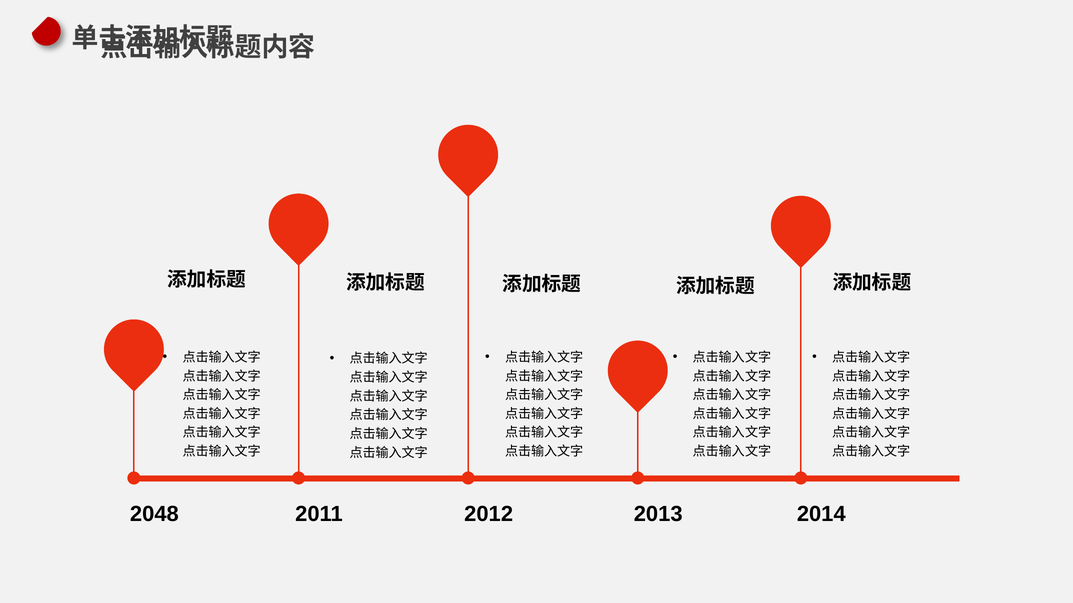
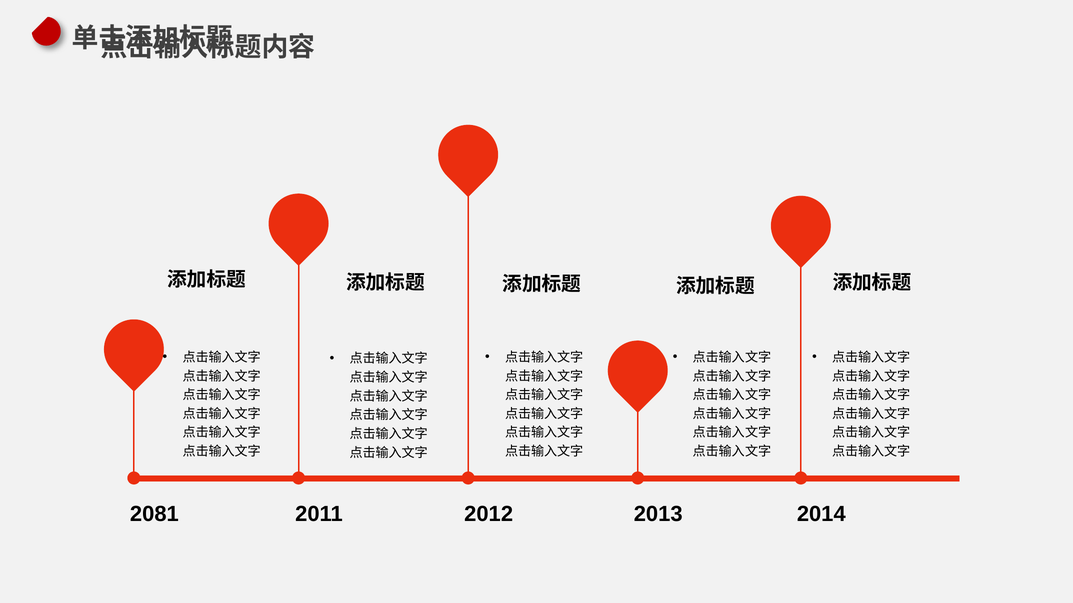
2048: 2048 -> 2081 (154, 515)
